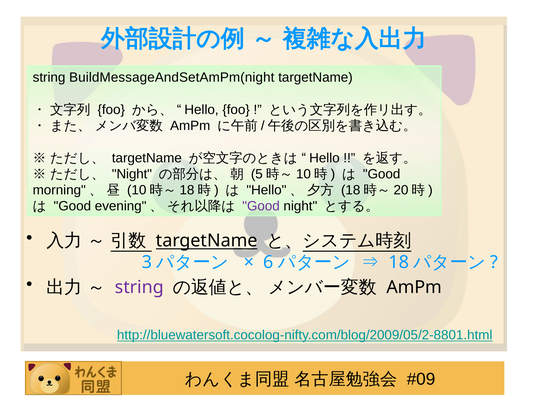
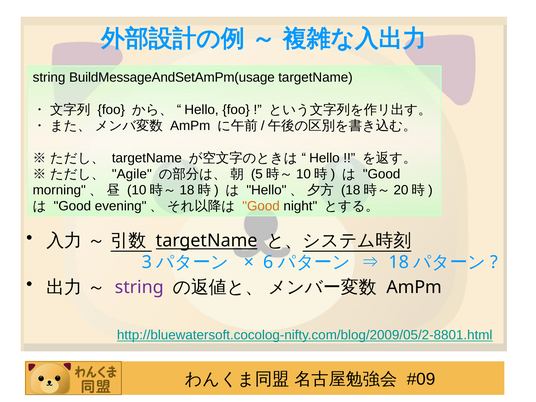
BuildMessageAndSetAmPm(night: BuildMessageAndSetAmPm(night -> BuildMessageAndSetAmPm(usage (172, 78)
Night: Night -> Agile (132, 174)
Good colour: purple -> orange (261, 206)
